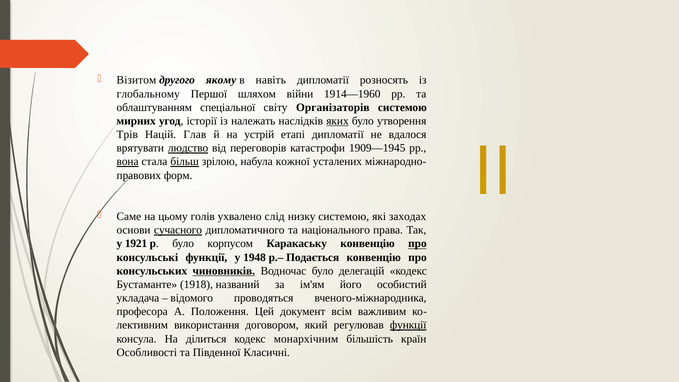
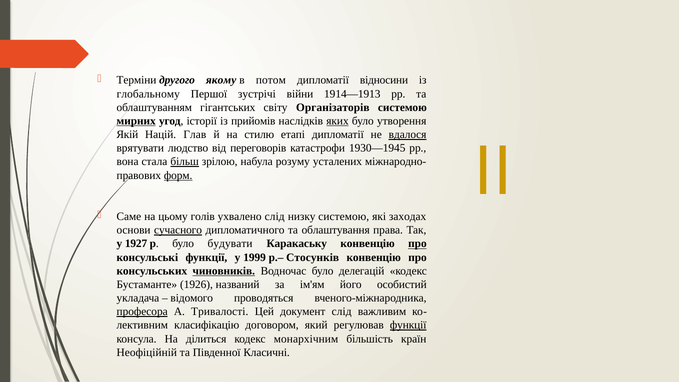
Візитом: Візитом -> Терміни (136, 80)
навіть: навіть -> потом (271, 80)
розносять: розносять -> відносини (384, 80)
шляхом: шляхом -> зустрічі (257, 94)
1914—1960: 1914—1960 -> 1914—1913 (352, 94)
спеціальної: спеціальної -> гігантських (228, 107)
мирних underline: none -> present (136, 121)
належать: належать -> прийомів (253, 121)
Трів: Трів -> Якій (127, 135)
устрій: устрій -> стилю (259, 135)
вдалося underline: none -> present (408, 135)
людство underline: present -> none (188, 148)
1909—1945: 1909—1945 -> 1930—1945 (377, 148)
вона underline: present -> none (128, 162)
кожної: кожної -> розуму (293, 162)
форм underline: none -> present (178, 175)
національного: національного -> облаштування (336, 230)
1921: 1921 -> 1927 (136, 244)
корпусом: корпусом -> будувати (230, 244)
1948: 1948 -> 1999 (255, 257)
Подається: Подається -> Стосунків (313, 257)
1918: 1918 -> 1926 (196, 284)
професора underline: none -> present (142, 312)
Положення: Положення -> Тривалості (220, 312)
документ всім: всім -> слід (342, 312)
використання: використання -> класифікацію (207, 325)
Особливості: Особливості -> Неофіційній (147, 352)
